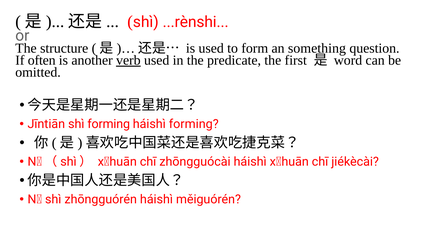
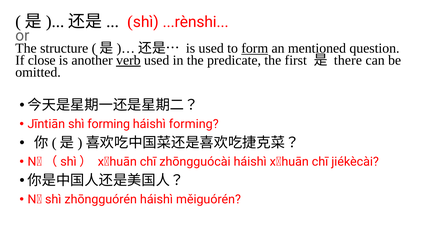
form underline: none -> present (255, 48)
something: something -> mentioned (317, 48)
often: often -> close (42, 60)
word: word -> there (348, 60)
